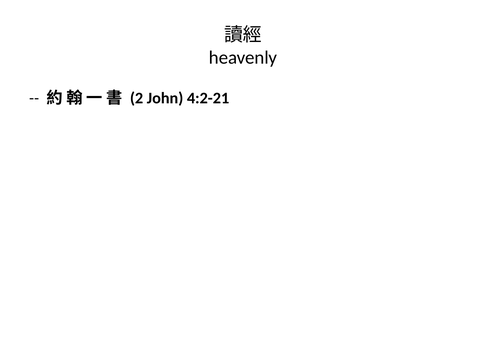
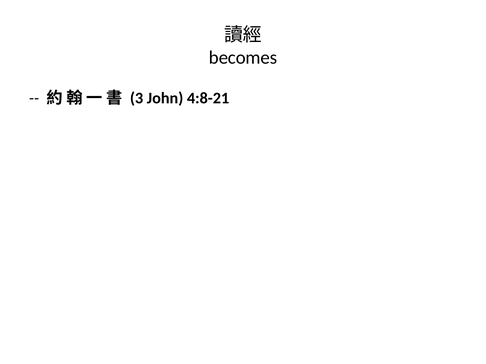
heavenly: heavenly -> becomes (243, 58)
2: 2 -> 3 (137, 98)
4:2-21: 4:2-21 -> 4:8-21 (208, 98)
